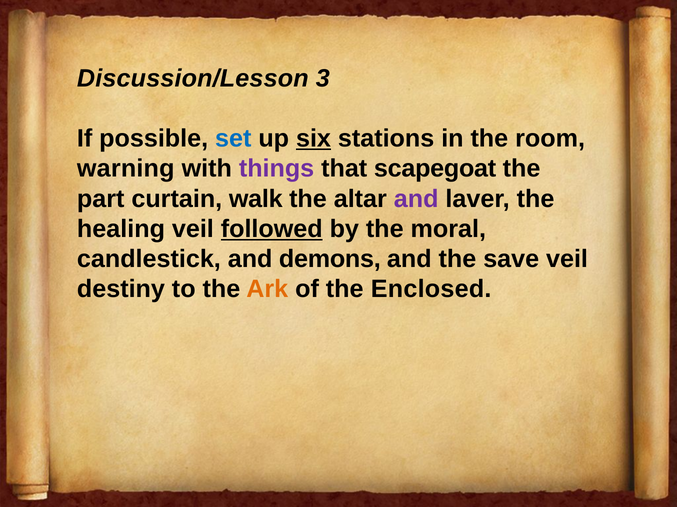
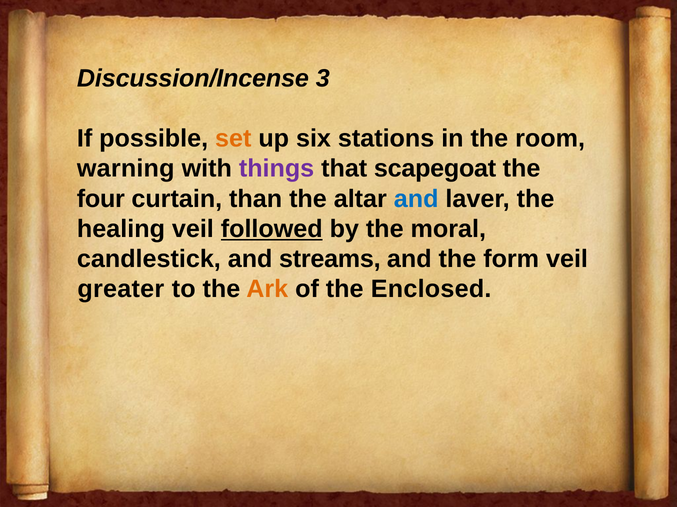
Discussion/Lesson: Discussion/Lesson -> Discussion/Incense (193, 78)
set colour: blue -> orange (233, 139)
six underline: present -> none (314, 139)
part: part -> four (101, 199)
walk: walk -> than (256, 199)
and colour: purple -> blue (416, 199)
demons: demons -> streams (330, 259)
save: save -> form (511, 259)
destiny: destiny -> greater (121, 290)
